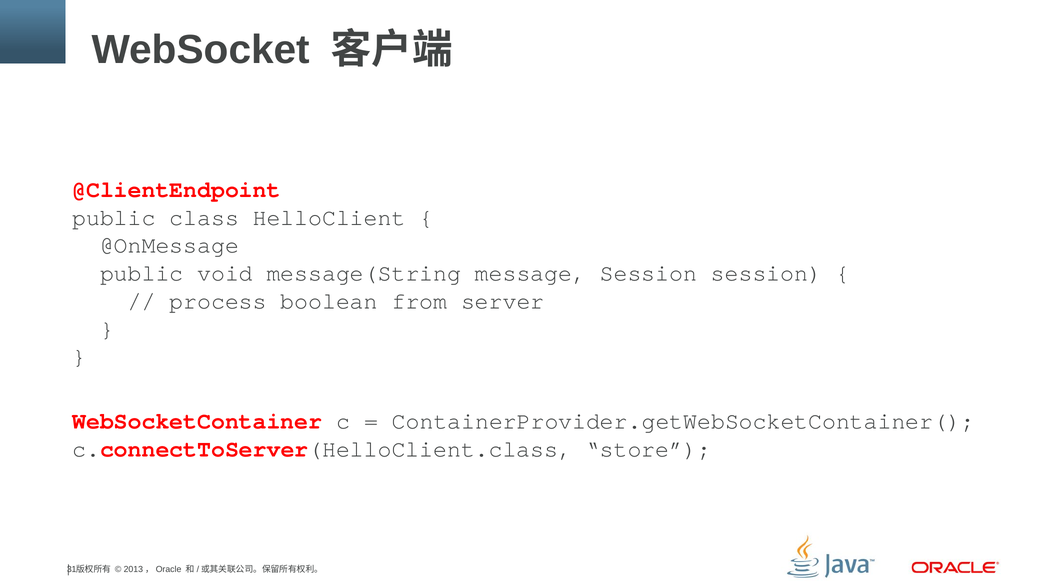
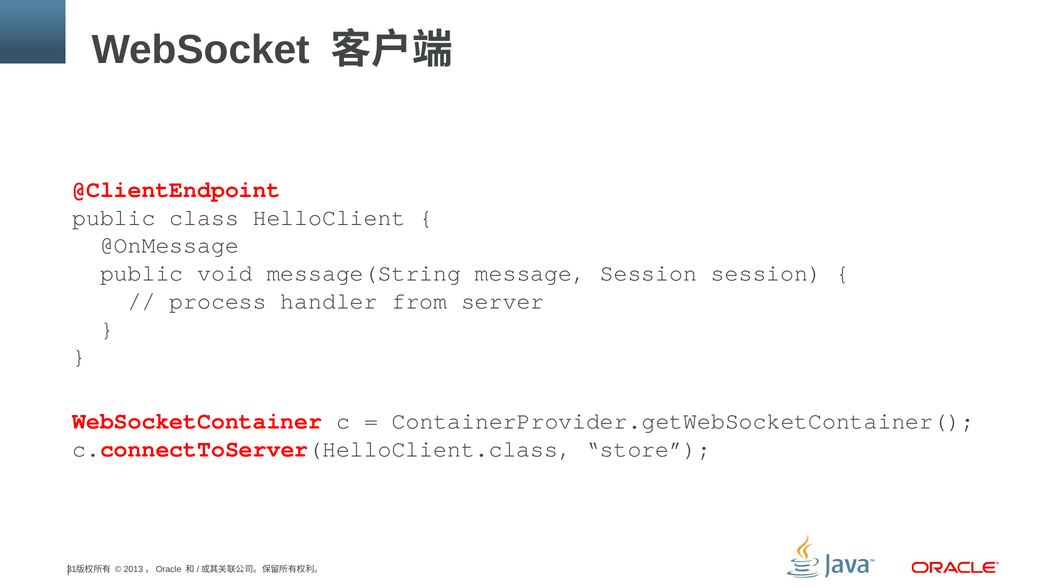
boolean: boolean -> handler (329, 301)
